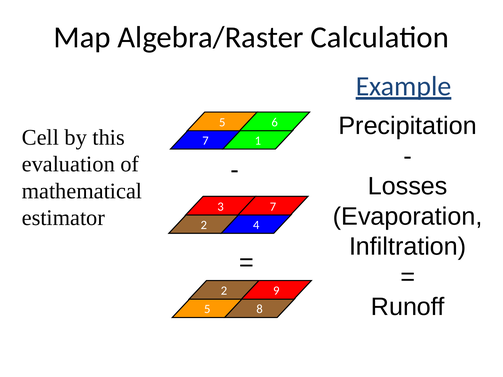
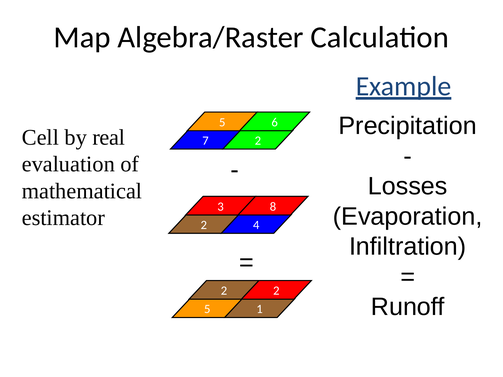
this: this -> real (109, 137)
7 1: 1 -> 2 (258, 141)
3 7: 7 -> 8 (273, 207)
9: 9 -> 2 (276, 291)
8: 8 -> 1 (260, 309)
